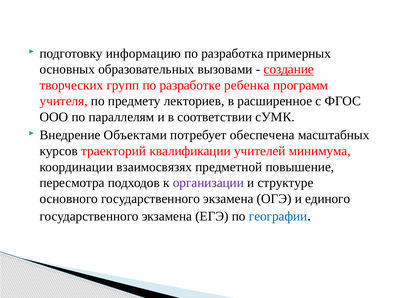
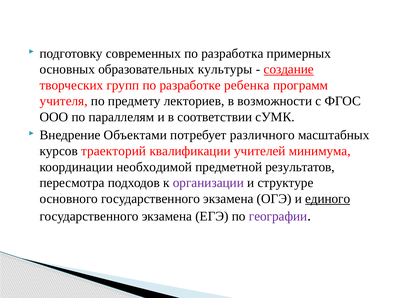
информацию: информацию -> современных (143, 53)
вызовами: вызовами -> культуры (225, 69)
расширенное: расширенное -> возможности (275, 101)
обеспечена: обеспечена -> различного (262, 135)
взаимосвязях: взаимосвязях -> необходимой (154, 167)
повышение: повышение -> результатов (300, 167)
единого underline: none -> present (328, 199)
географии colour: blue -> purple (278, 216)
